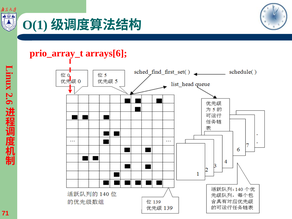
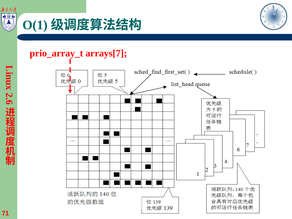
arrays[6: arrays[6 -> arrays[7 (106, 53)
